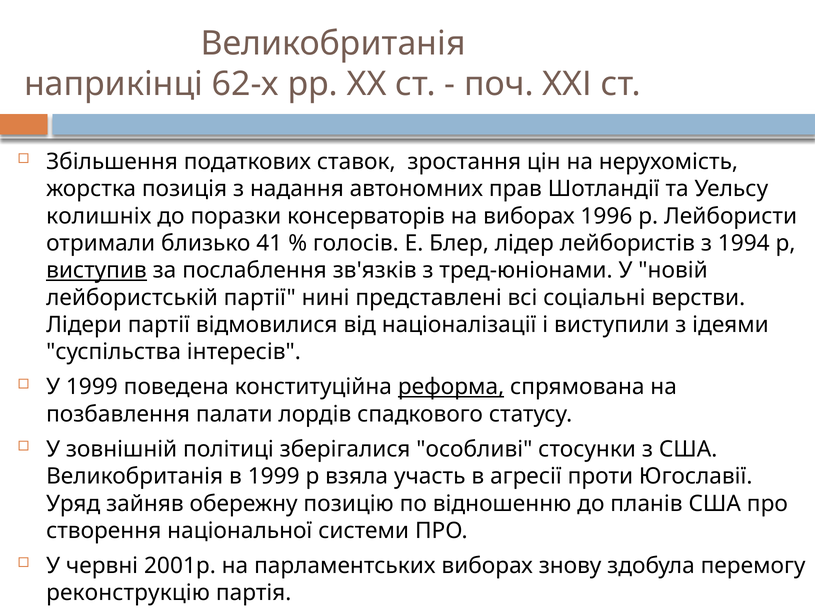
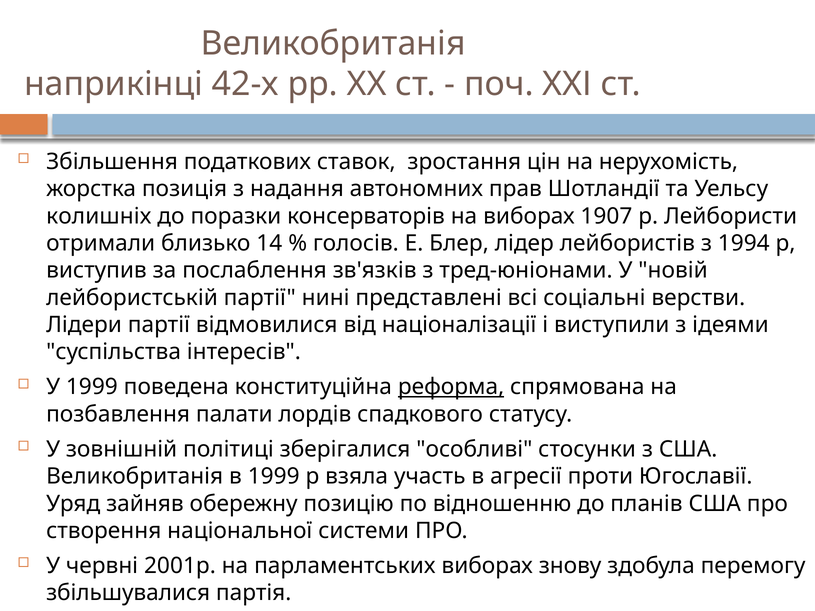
62-х: 62-х -> 42-х (245, 84)
1996: 1996 -> 1907 (606, 216)
41: 41 -> 14 (269, 243)
виступив underline: present -> none (96, 271)
реконструкцію: реконструкцію -> збільшувалися (128, 593)
